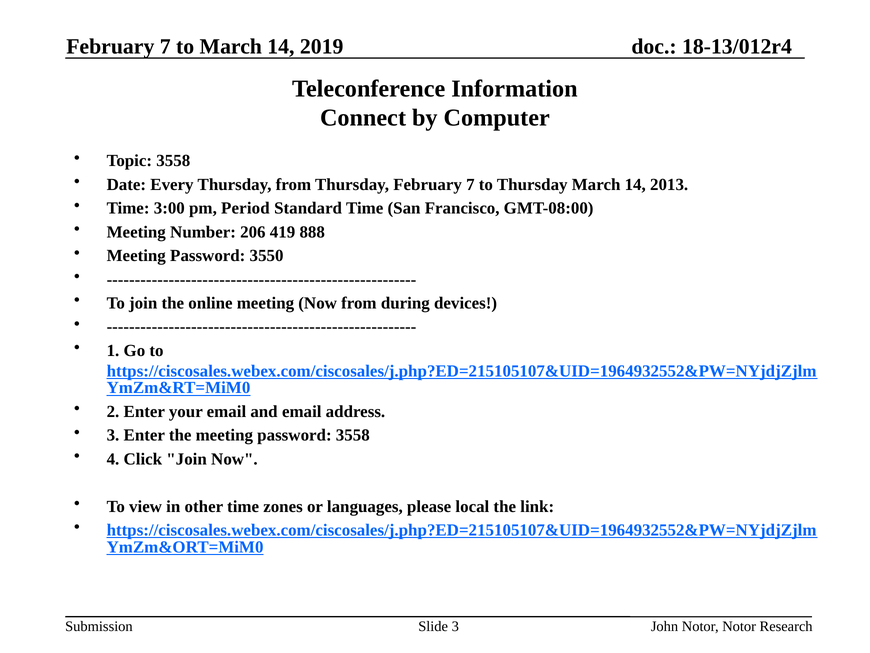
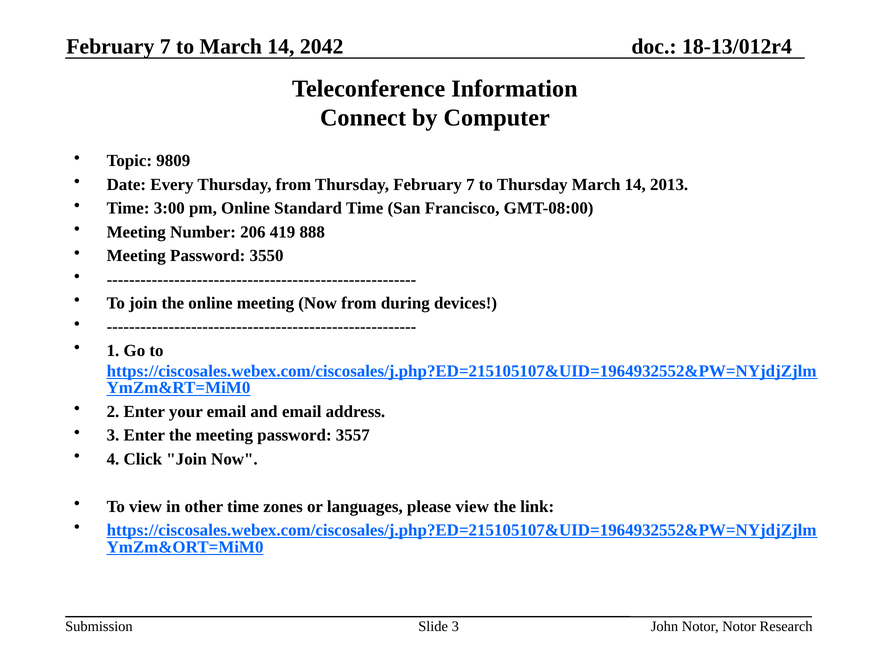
2019: 2019 -> 2042 (322, 46)
Topic 3558: 3558 -> 9809 (173, 161)
pm Period: Period -> Online (246, 208)
password 3558: 3558 -> 3557 (353, 435)
please local: local -> view (472, 506)
